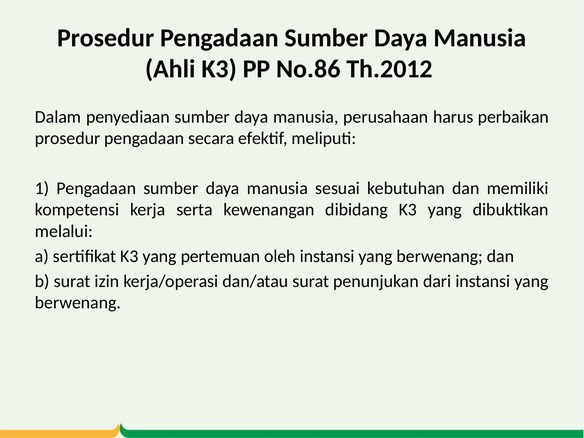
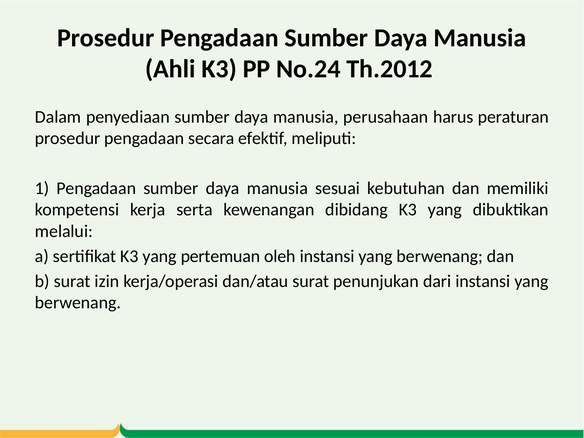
No.86: No.86 -> No.24 (308, 69)
perbaikan: perbaikan -> peraturan (513, 117)
